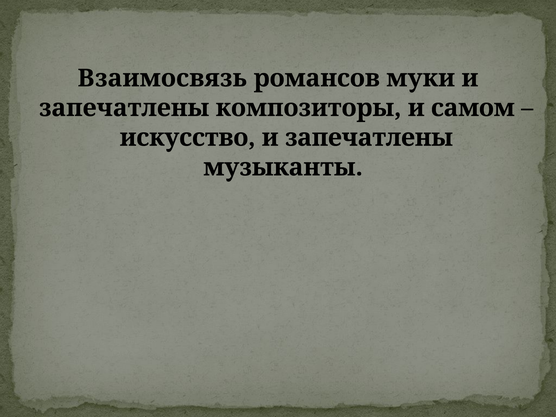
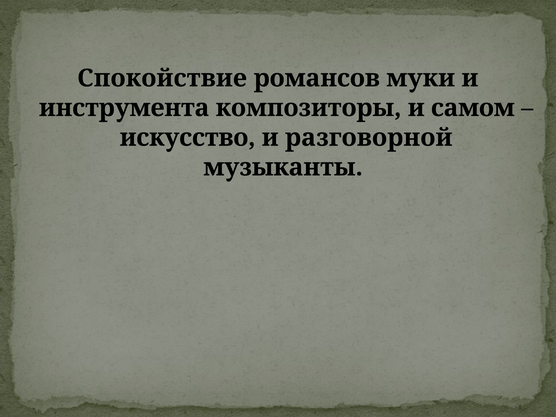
Взаимосвязь: Взаимосвязь -> Спокойствие (162, 78)
запечатлены: запечатлены -> инструмента (124, 108)
запечатлены: запечатлены -> разговорной (369, 138)
